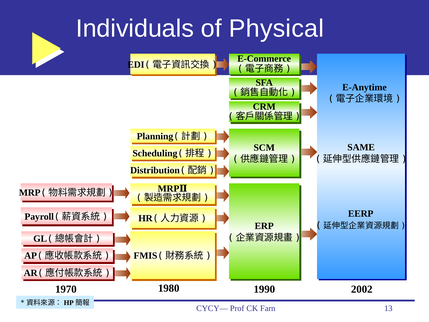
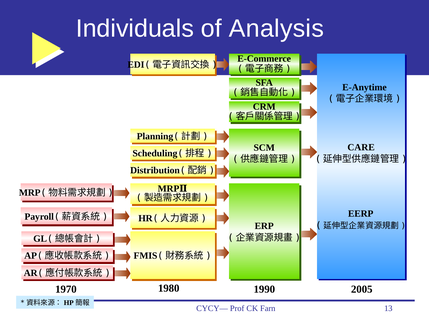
Physical: Physical -> Analysis (276, 29)
SAME: SAME -> CARE (361, 147)
2002: 2002 -> 2005 (362, 289)
